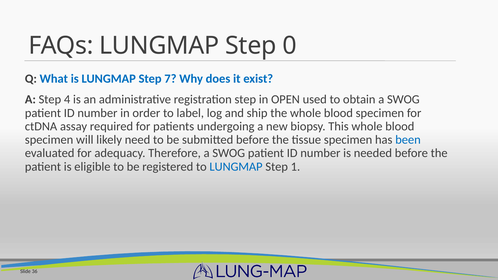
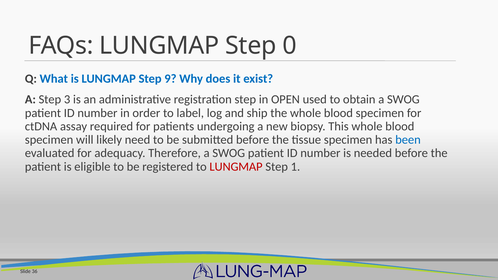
7: 7 -> 9 (170, 79)
4: 4 -> 3 (67, 100)
LUNGMAP colour: blue -> red (236, 167)
